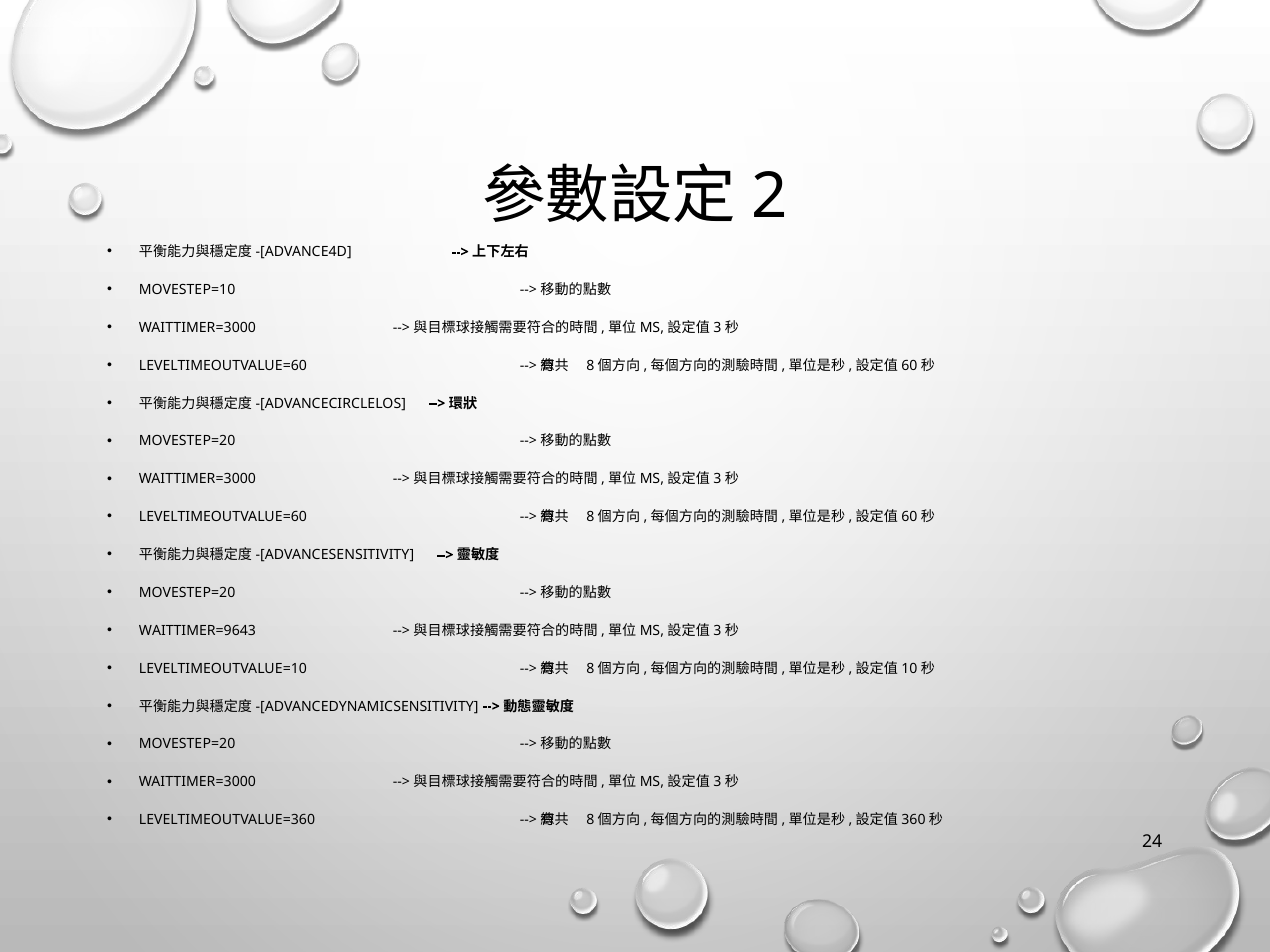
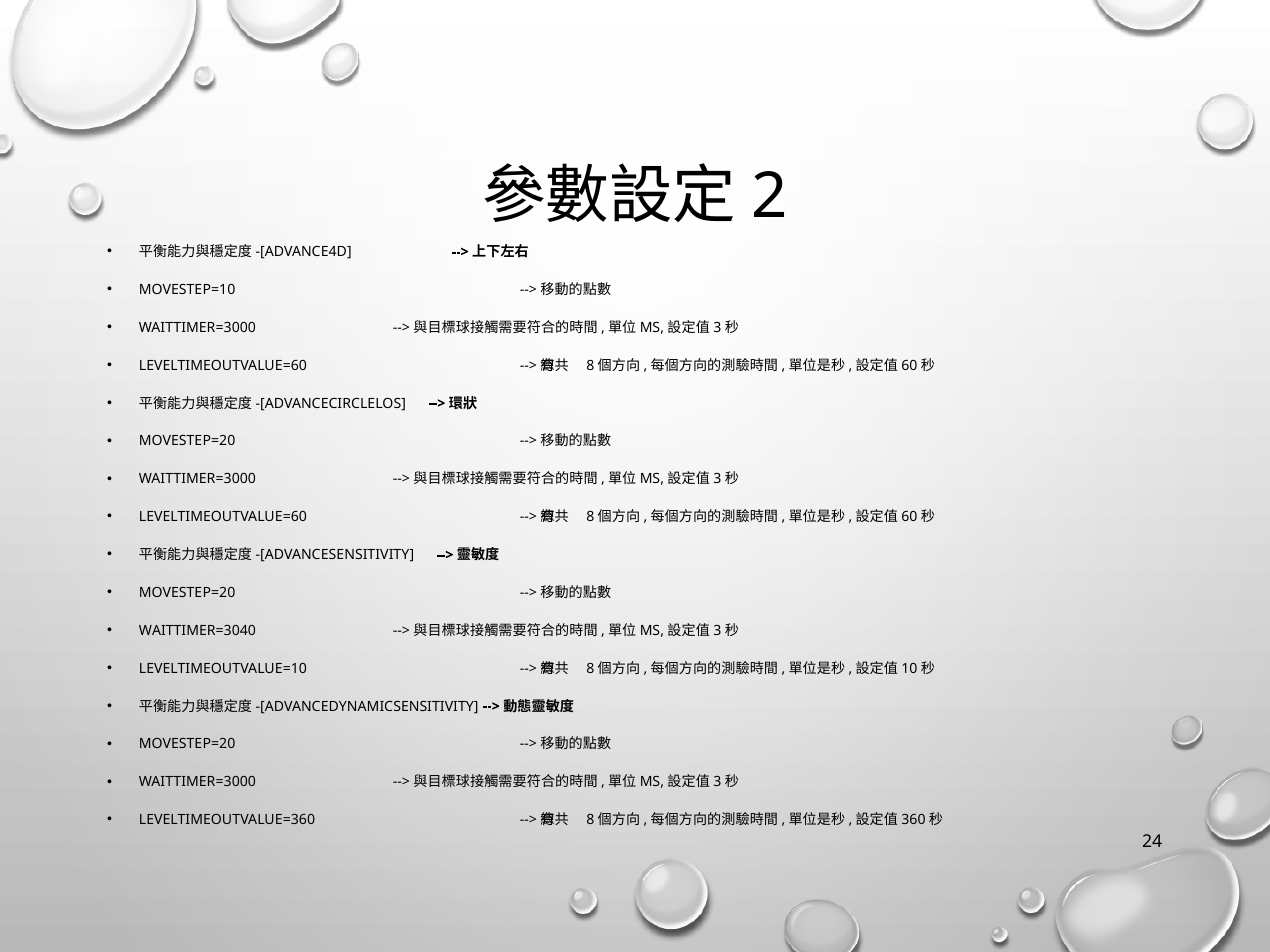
WAITTIMER=9643: WAITTIMER=9643 -> WAITTIMER=3040 (197, 631)
